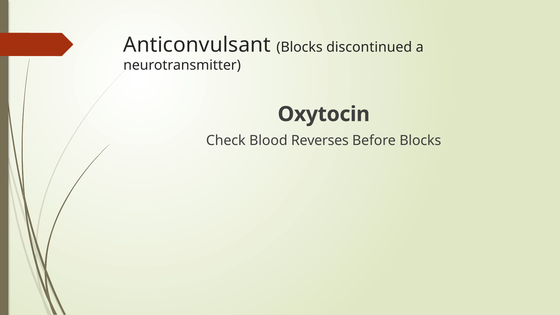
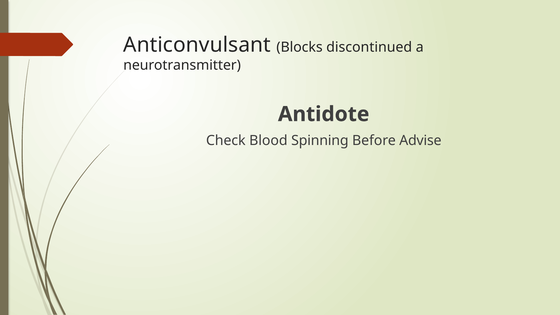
Oxytocin: Oxytocin -> Antidote (324, 114)
Reverses: Reverses -> Spinning (320, 141)
Before Blocks: Blocks -> Advise (420, 141)
